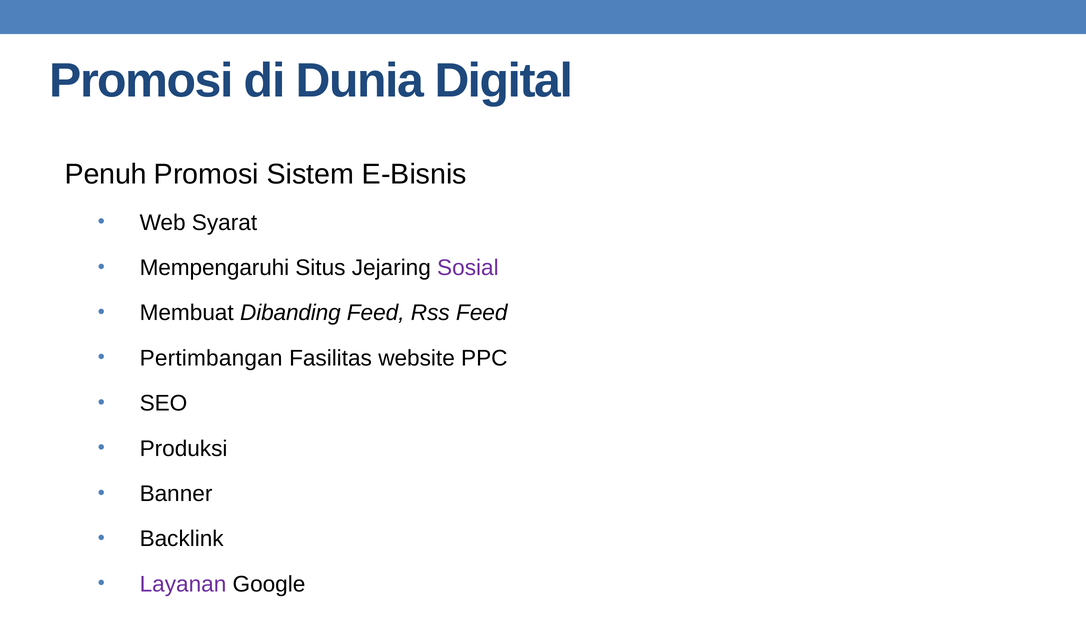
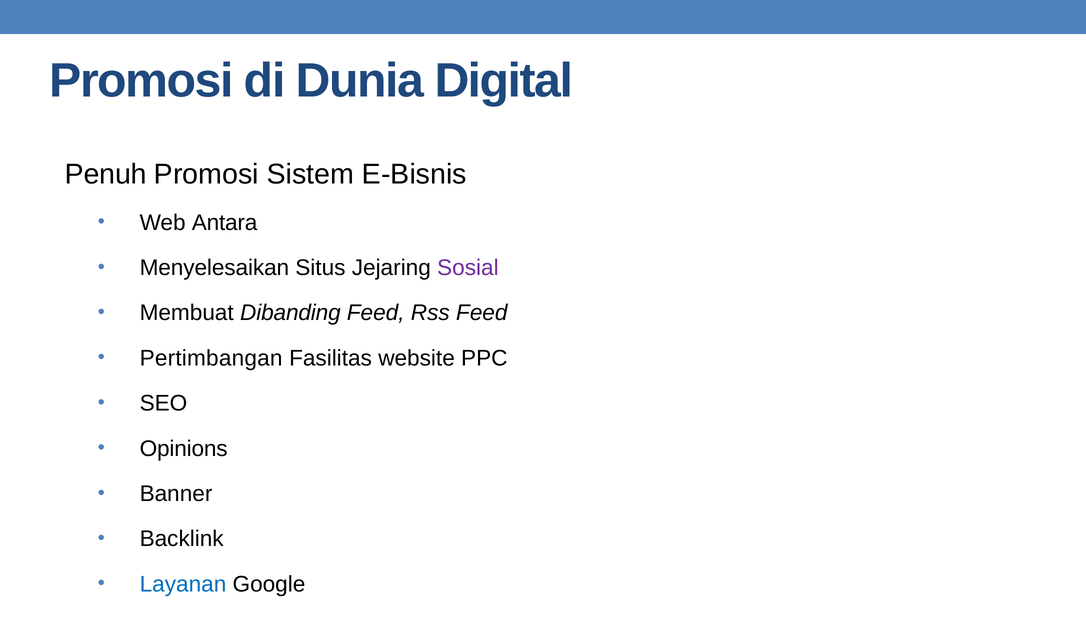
Syarat: Syarat -> Antara (225, 223)
Mempengaruhi: Mempengaruhi -> Menyelesaikan (214, 268)
Produksi: Produksi -> Opinions (184, 449)
Layanan colour: purple -> blue (183, 585)
